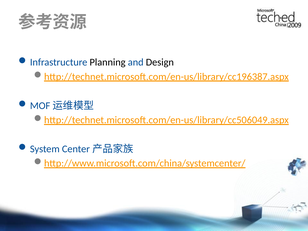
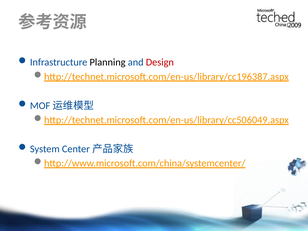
Design colour: black -> red (160, 62)
